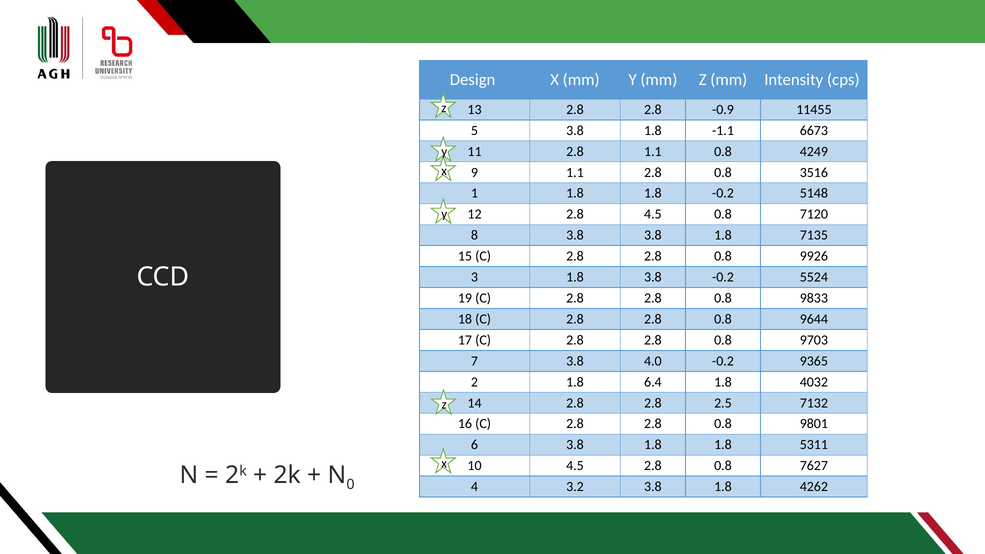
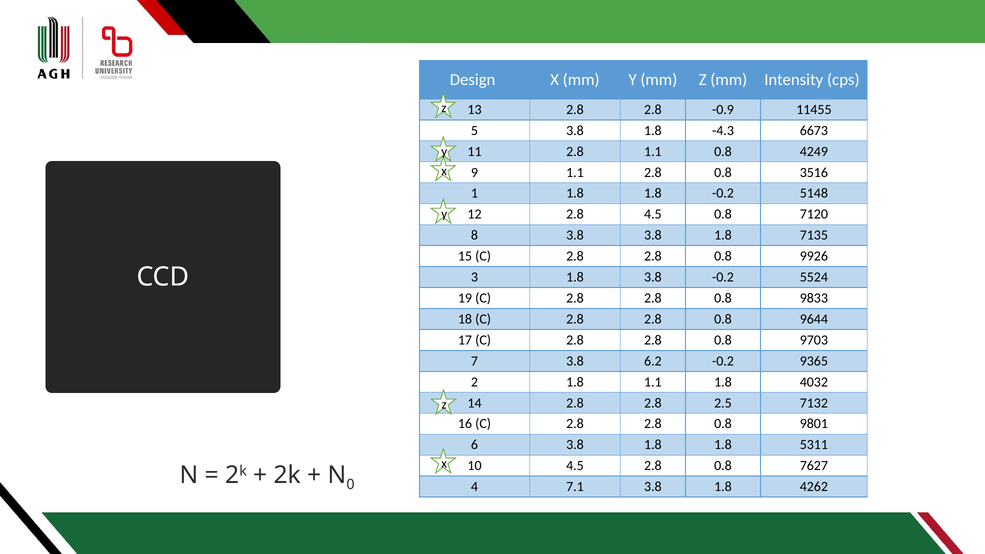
-1.1: -1.1 -> -4.3 (723, 131)
4.0: 4.0 -> 6.2 (653, 361)
1.8 6.4: 6.4 -> 1.1 (653, 382)
3.2: 3.2 -> 7.1 (575, 487)
